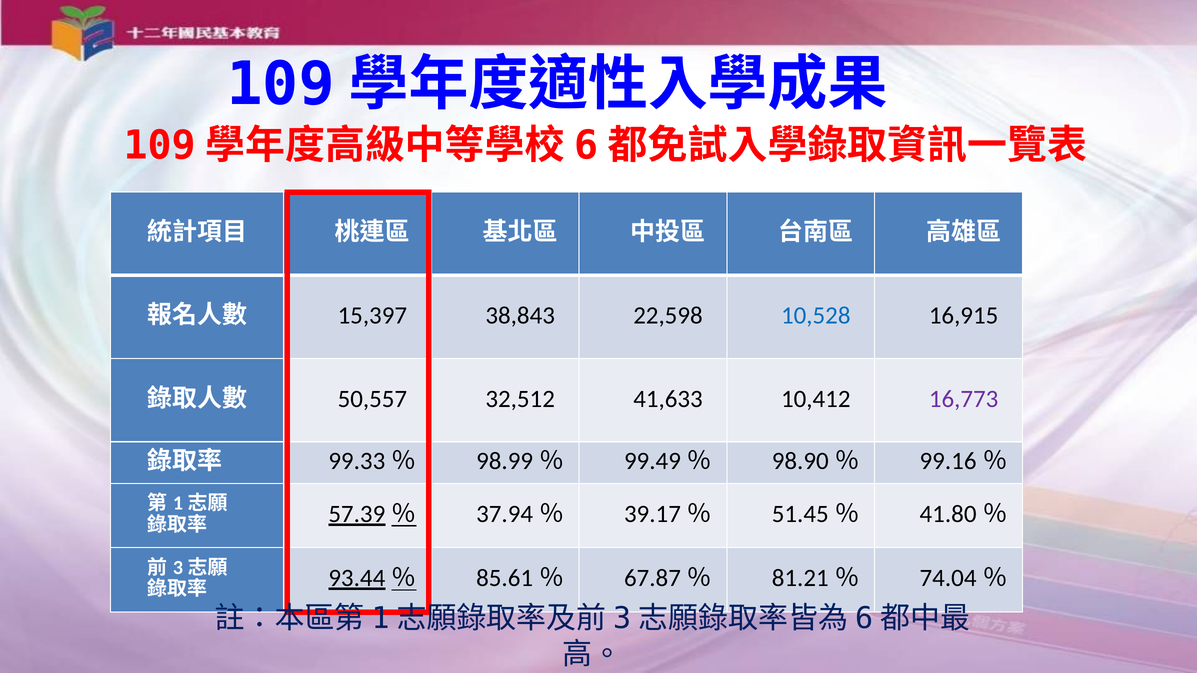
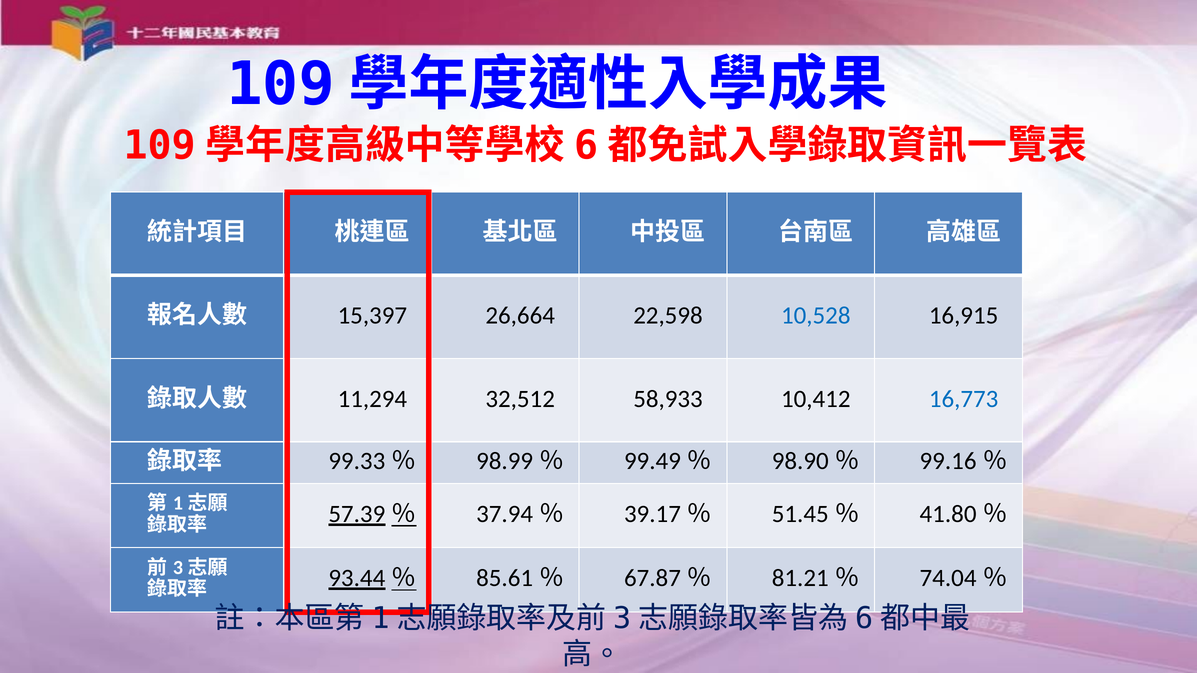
38,843: 38,843 -> 26,664 (520, 316)
50,557: 50,557 -> 11,294 (372, 399)
41,633: 41,633 -> 58,933 (668, 399)
16,773 colour: purple -> blue (964, 399)
